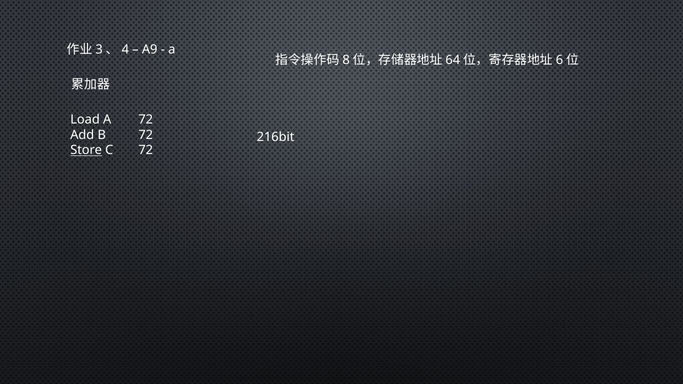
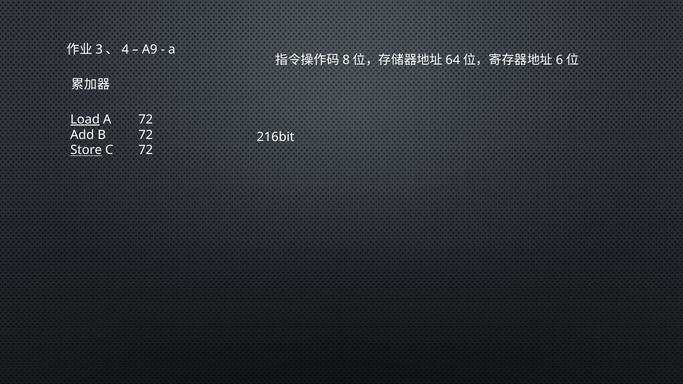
Load underline: none -> present (85, 120)
